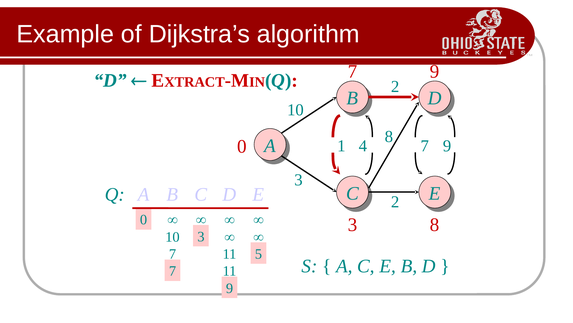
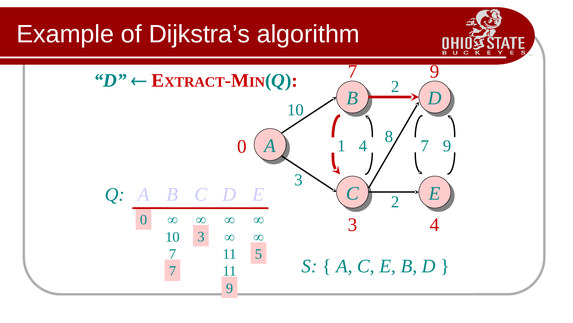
3 8: 8 -> 4 (435, 224)
